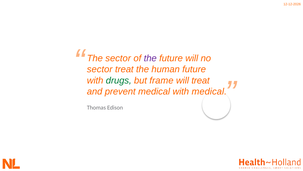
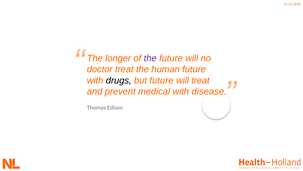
The sector: sector -> longer (118, 58)
sector: sector -> doctor (100, 69)
drugs colour: green -> black (119, 80)
but frame: frame -> future (161, 80)
with medical: medical -> disease (209, 91)
